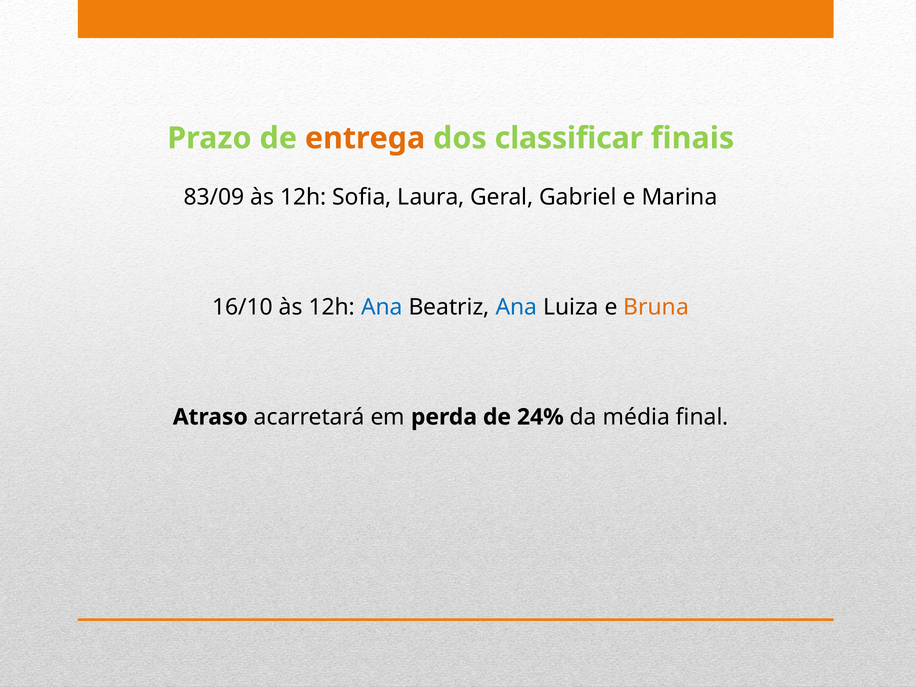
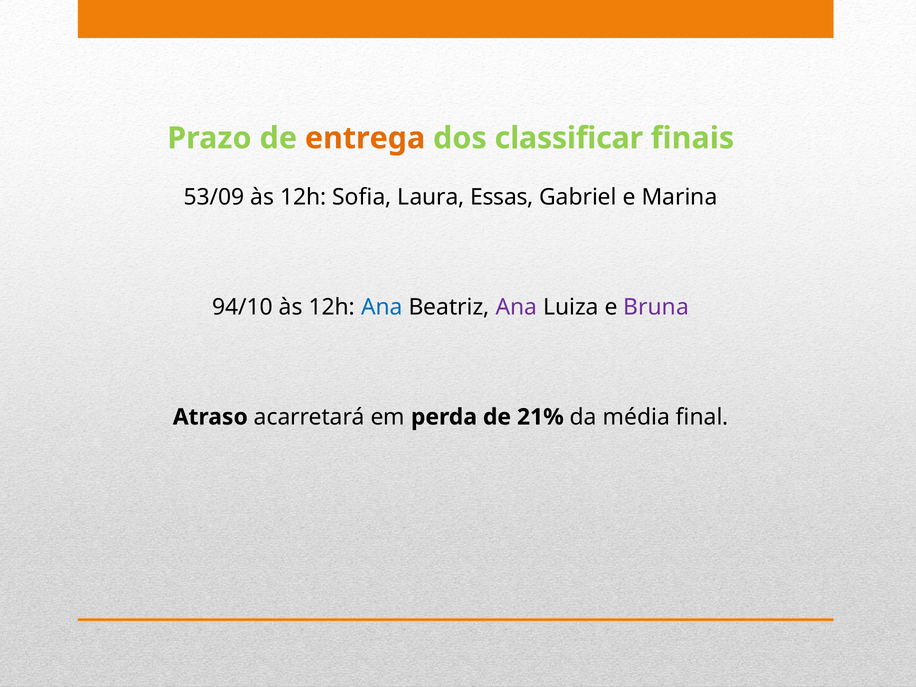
83/09: 83/09 -> 53/09 (214, 197)
Geral: Geral -> Essas (502, 197)
16/10: 16/10 -> 94/10 (243, 307)
Ana colour: blue -> purple (516, 307)
Bruna colour: orange -> purple (656, 307)
24%: 24% -> 21% (540, 417)
